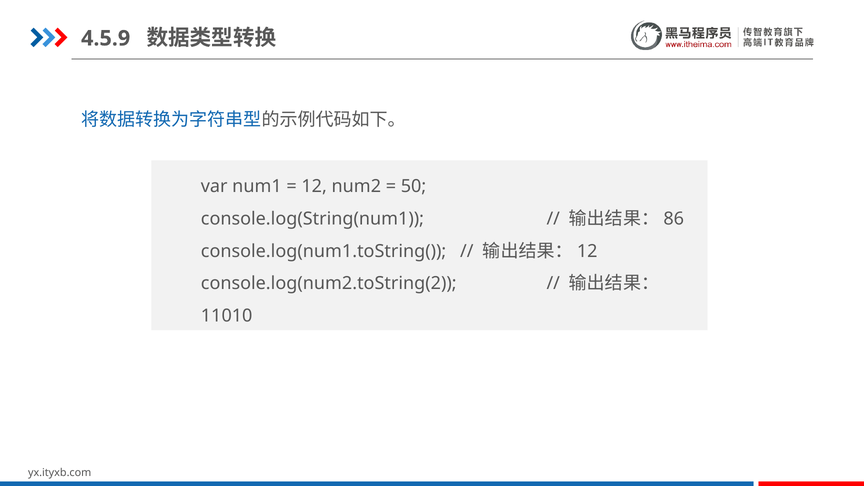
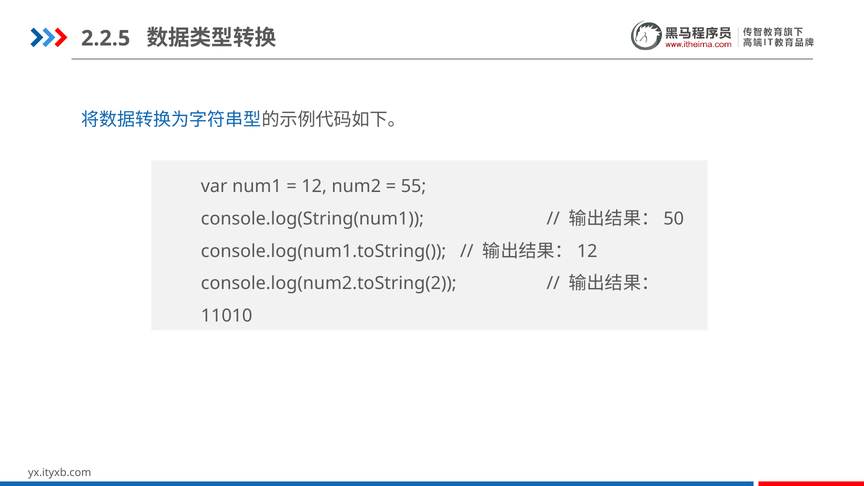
4.5.9: 4.5.9 -> 2.2.5 (106, 38)
50: 50 -> 55 (414, 186)
86: 86 -> 50 (674, 219)
